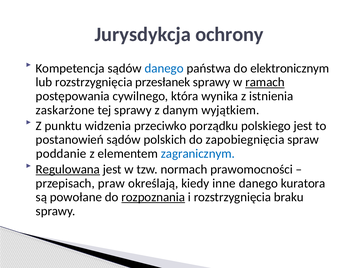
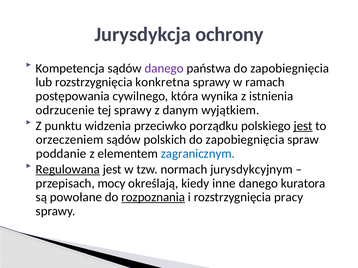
danego colour: blue -> purple (164, 68)
państwa do elektronicznym: elektronicznym -> zapobiegnięcia (290, 68)
przesłanek: przesłanek -> konkretna (163, 82)
ramach underline: present -> none (265, 82)
zaskarżone: zaskarżone -> odrzucenie (65, 110)
jest underline: none -> present (303, 126)
postanowień: postanowień -> orzeczeniem (70, 140)
prawomocności: prawomocności -> jurysdykcyjnym (251, 170)
praw: praw -> mocy (112, 184)
braku: braku -> pracy (289, 198)
